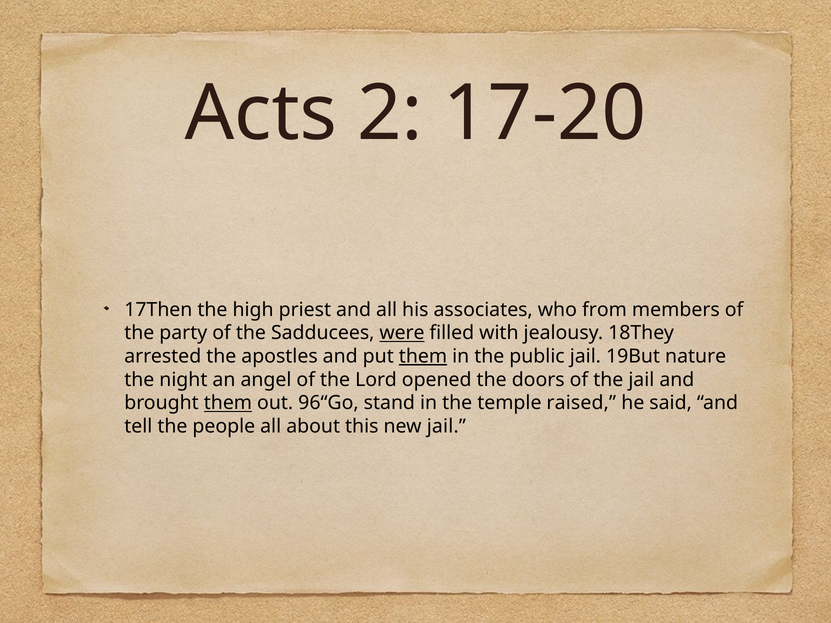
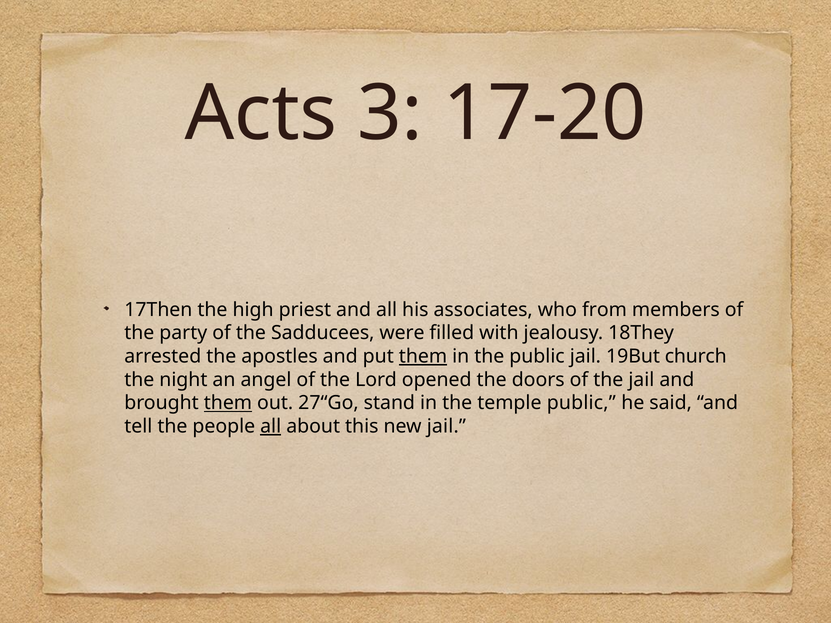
2: 2 -> 3 (390, 113)
were underline: present -> none (402, 333)
nature: nature -> church (696, 356)
96“Go: 96“Go -> 27“Go (328, 403)
temple raised: raised -> public (581, 403)
all underline: none -> present (271, 427)
